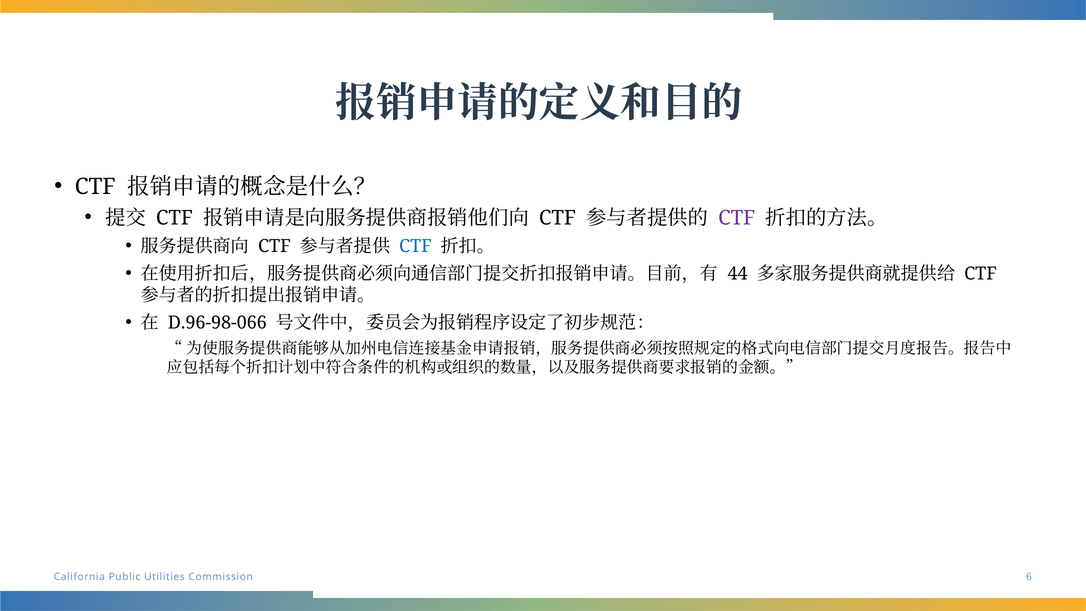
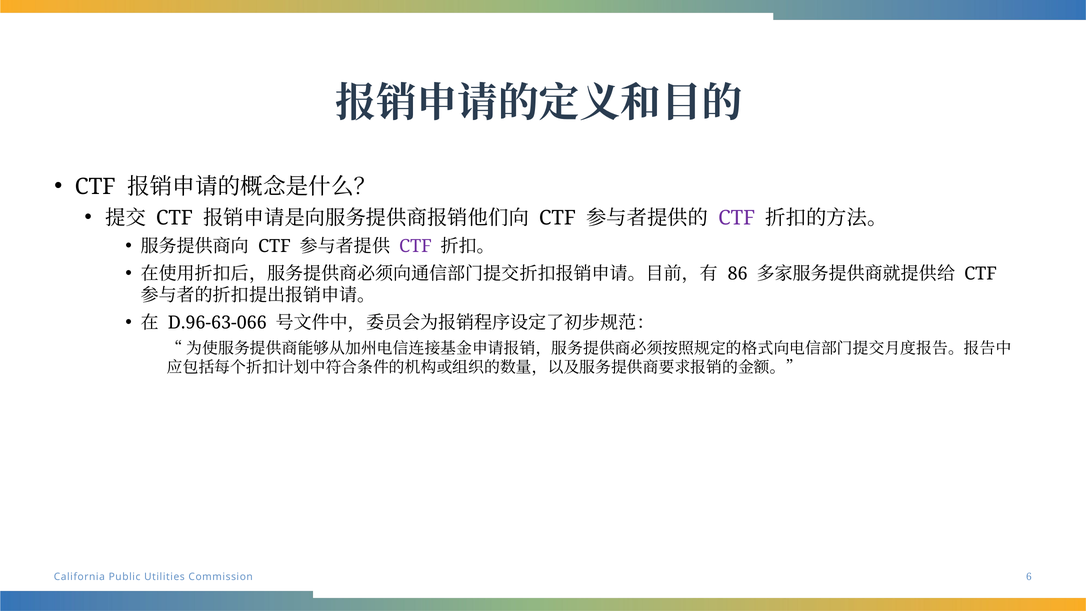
CTF colour: blue -> purple (416, 246)
44: 44 -> 86 (738, 274)
D.96-98-066: D.96-98-066 -> D.96-63-066 (217, 323)
